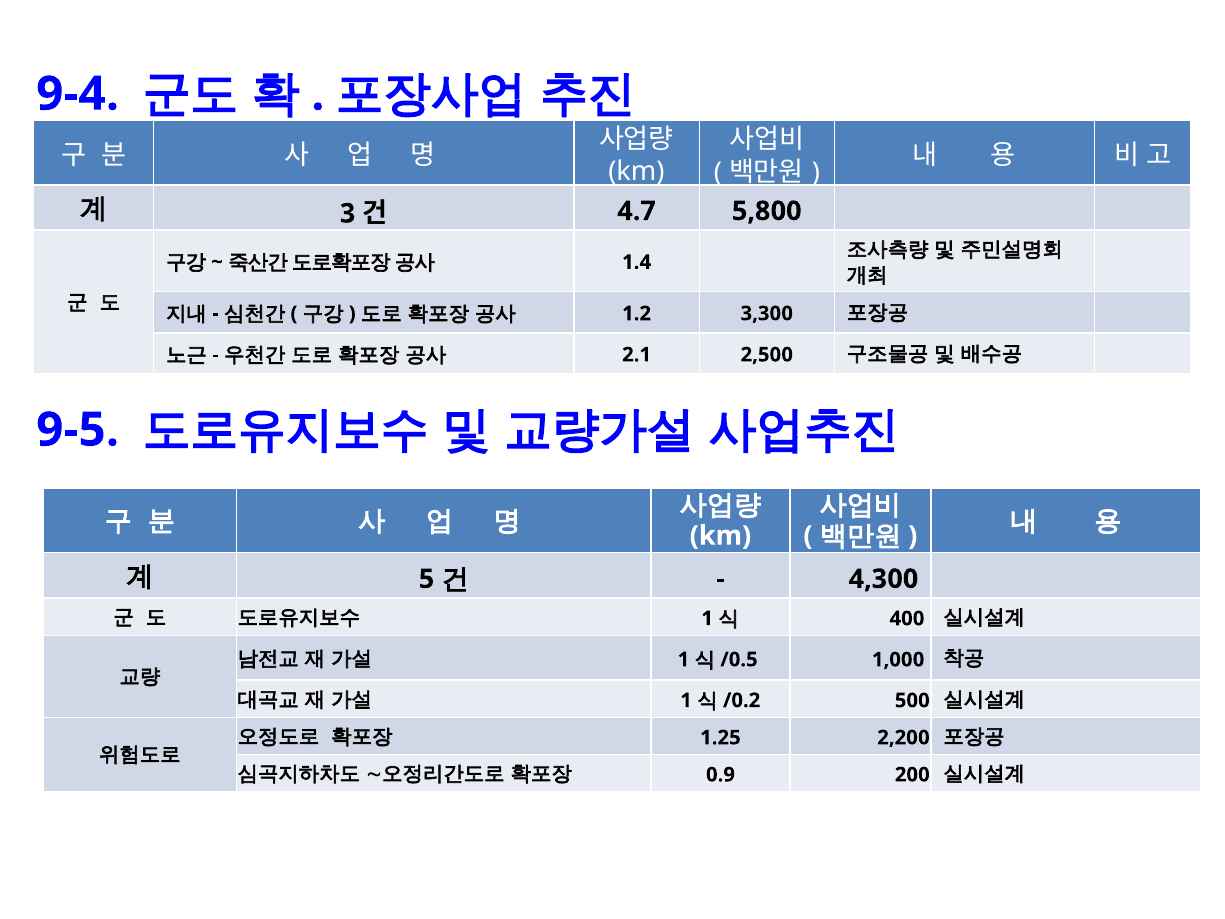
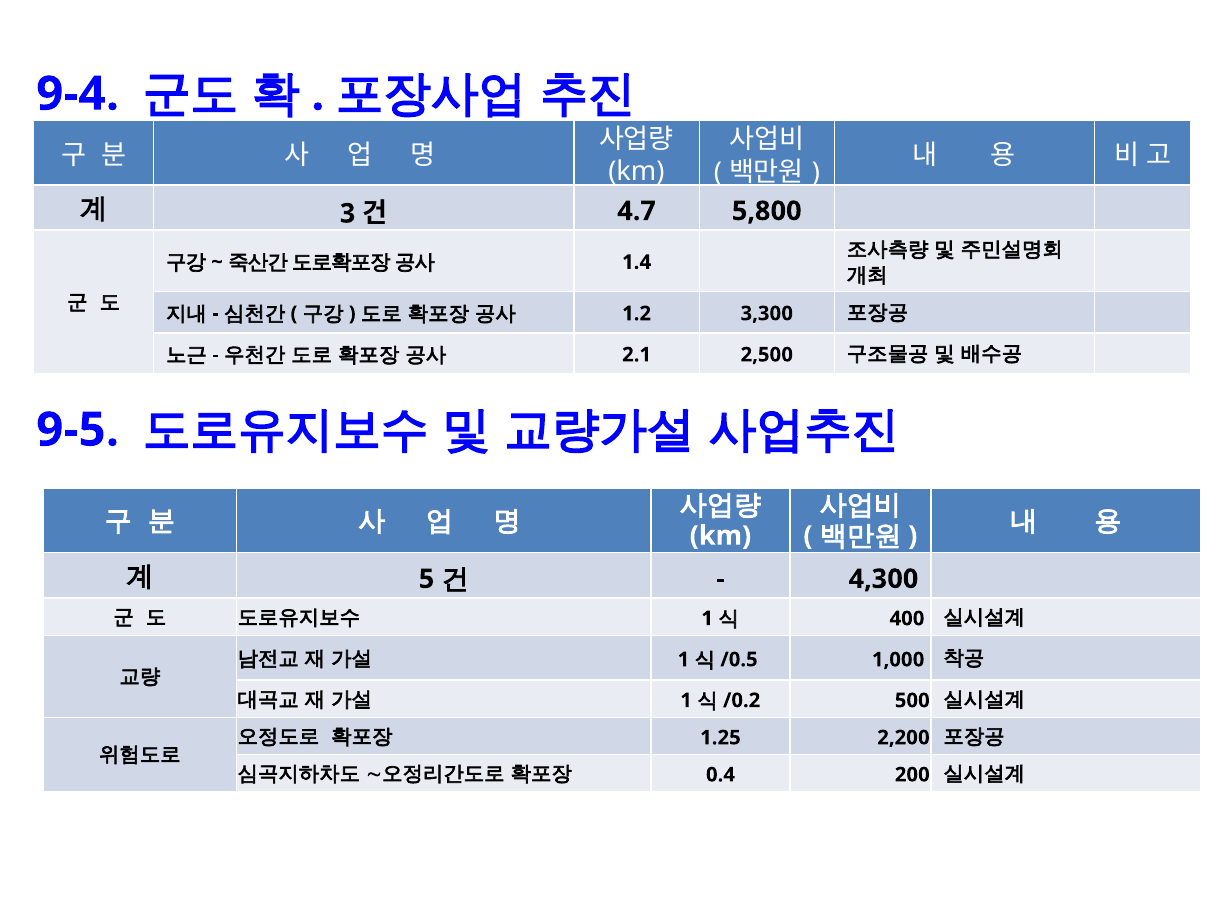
0.9: 0.9 -> 0.4 (720, 775)
